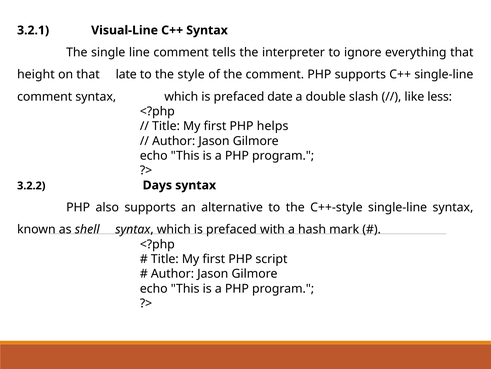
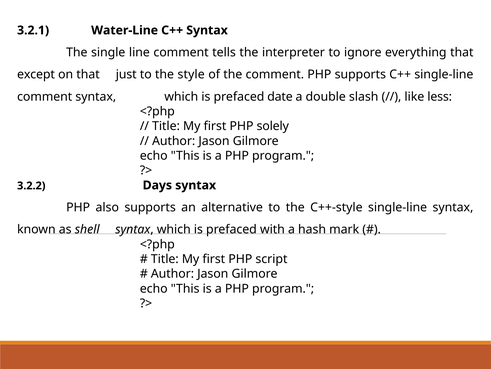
Visual-Line: Visual-Line -> Water-Line (125, 30)
height: height -> except (36, 74)
late: late -> just (126, 74)
helps: helps -> solely (273, 126)
